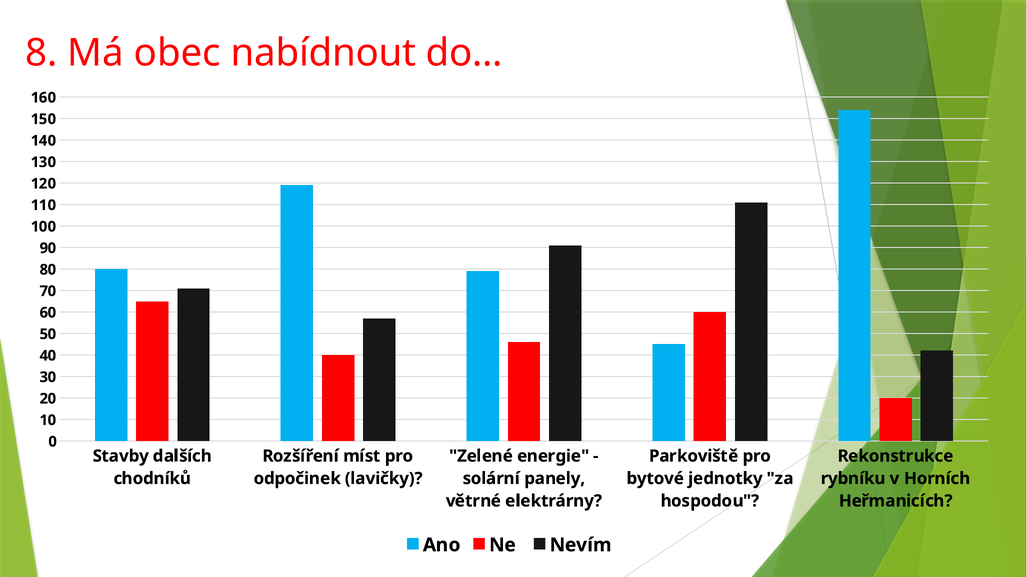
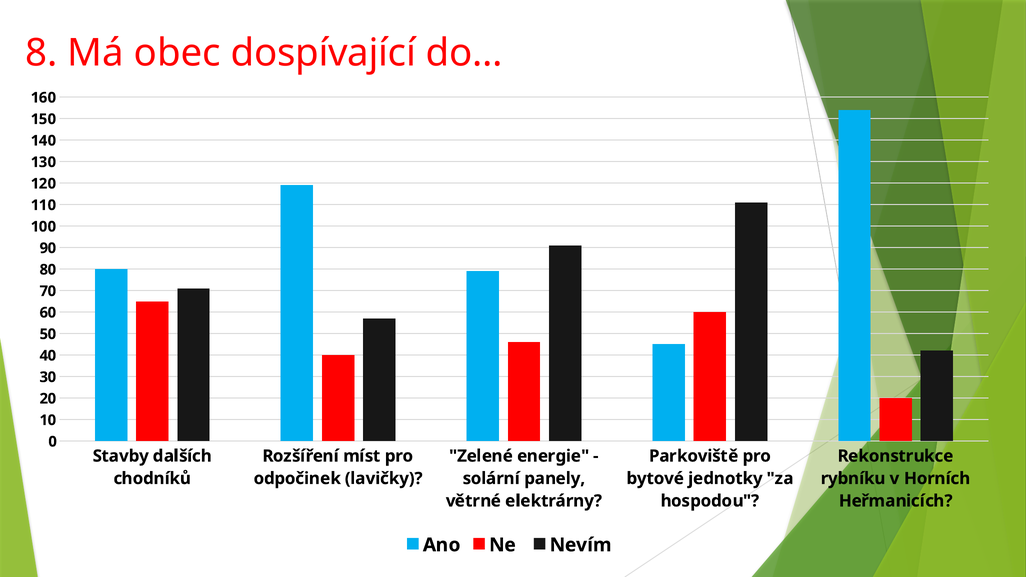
nabídnout: nabídnout -> dospívající (323, 53)
